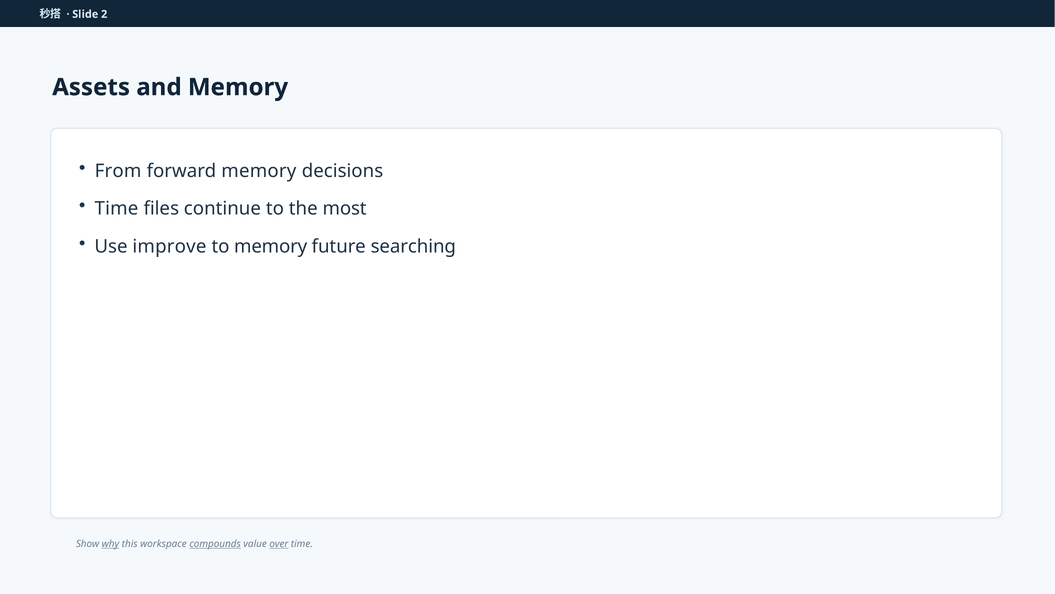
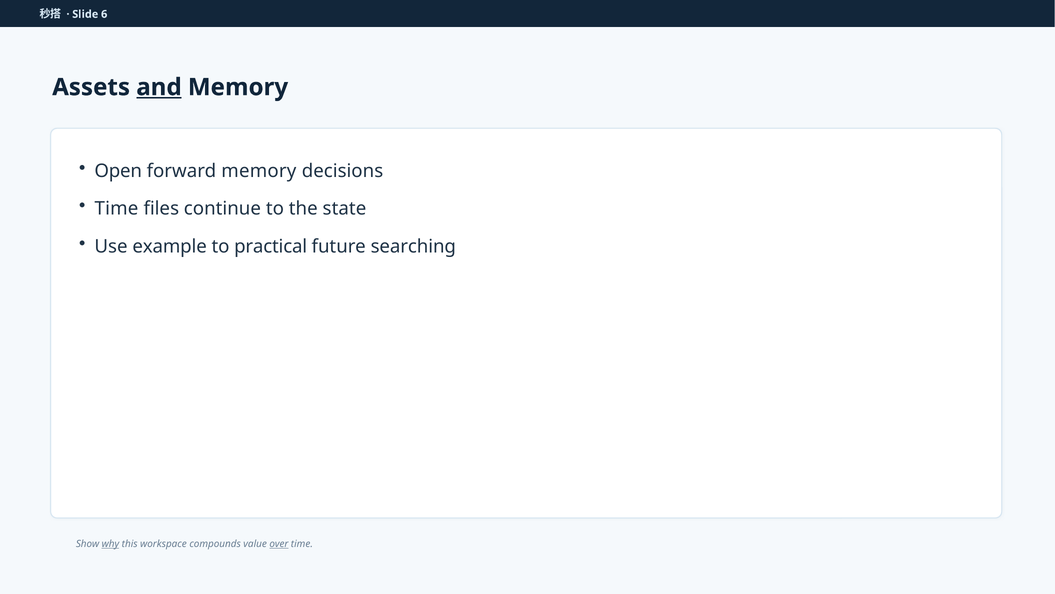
2: 2 -> 6 (104, 14)
and underline: none -> present (159, 87)
From: From -> Open (118, 171)
most: most -> state (344, 209)
improve: improve -> example (170, 246)
to memory: memory -> practical (271, 246)
compounds underline: present -> none (215, 543)
